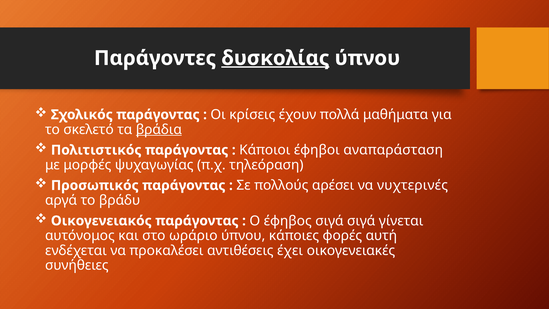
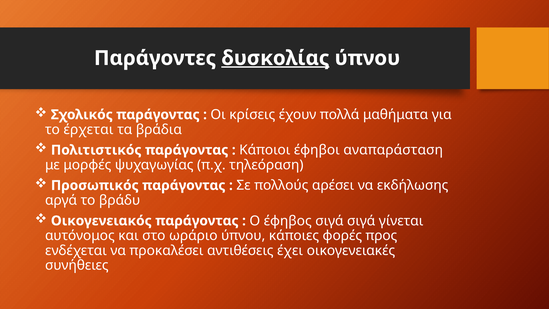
σκελετό: σκελετό -> έρχεται (88, 129)
βράδια underline: present -> none (159, 129)
νυχτερινές: νυχτερινές -> εκδήλωσης (413, 185)
αυτή: αυτή -> προς (381, 235)
